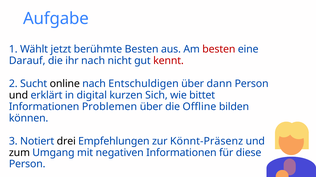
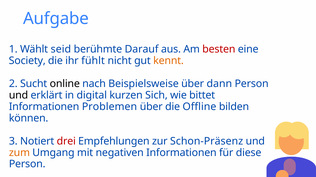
jetzt: jetzt -> seid (61, 49)
berühmte Besten: Besten -> Darauf (142, 49)
Darauf: Darauf -> Society (27, 61)
ihr nach: nach -> fühlt (93, 61)
kennt colour: red -> orange (169, 61)
Entschuldigen: Entschuldigen -> Beispielsweise (144, 84)
drei colour: black -> red (66, 142)
Könnt-Präsenz: Könnt-Präsenz -> Schon-Präsenz (207, 142)
zum colour: black -> orange (19, 153)
